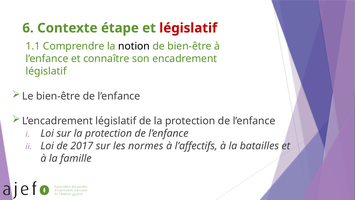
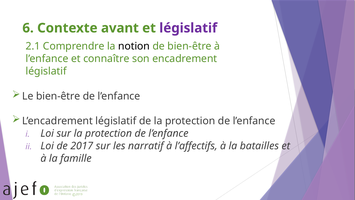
étape: étape -> avant (120, 28)
législatif colour: red -> purple (188, 28)
1.1: 1.1 -> 2.1 (33, 46)
normes: normes -> narratif (146, 146)
